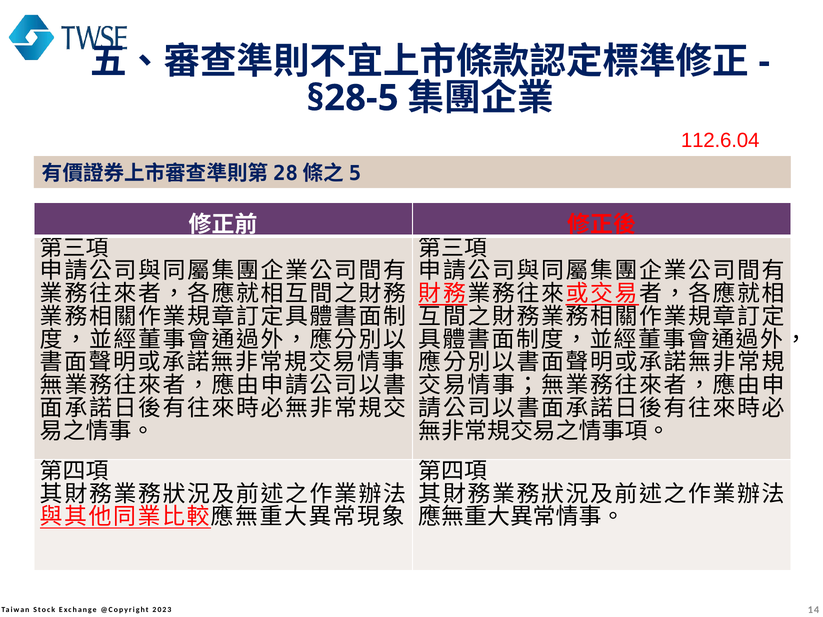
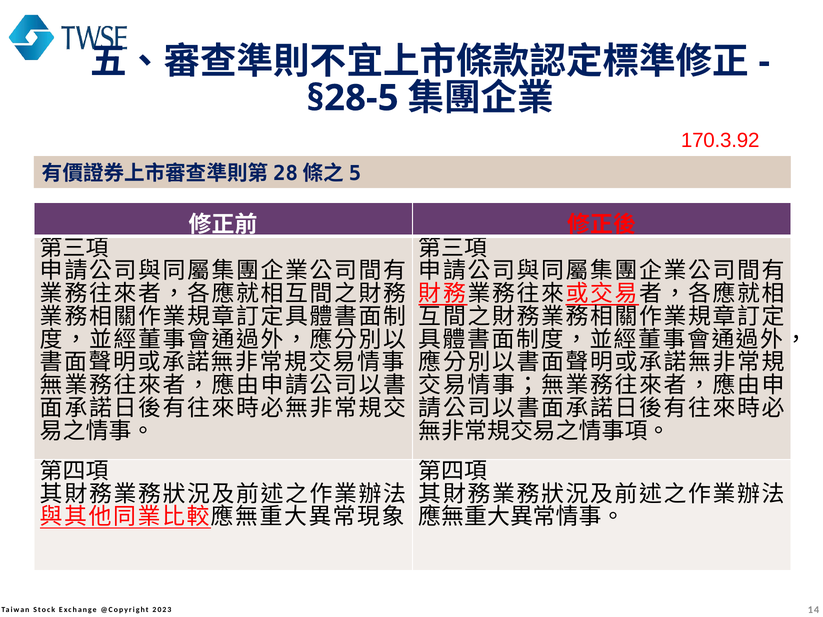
112.6.04: 112.6.04 -> 170.3.92 (720, 141)
